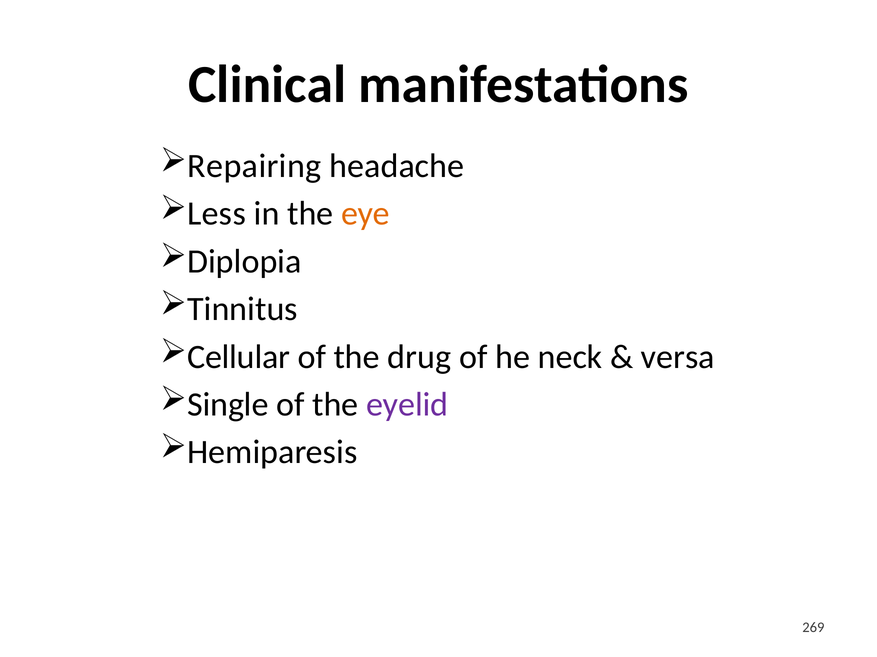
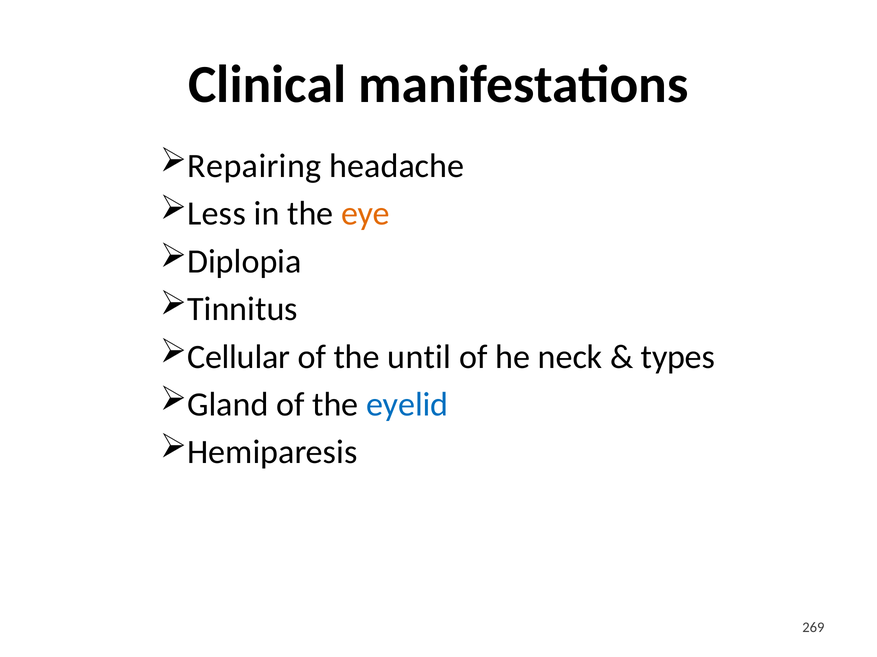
drug: drug -> until (419, 357)
versa: versa -> types (678, 357)
Single: Single -> Gland (228, 405)
eyelid colour: purple -> blue (407, 405)
